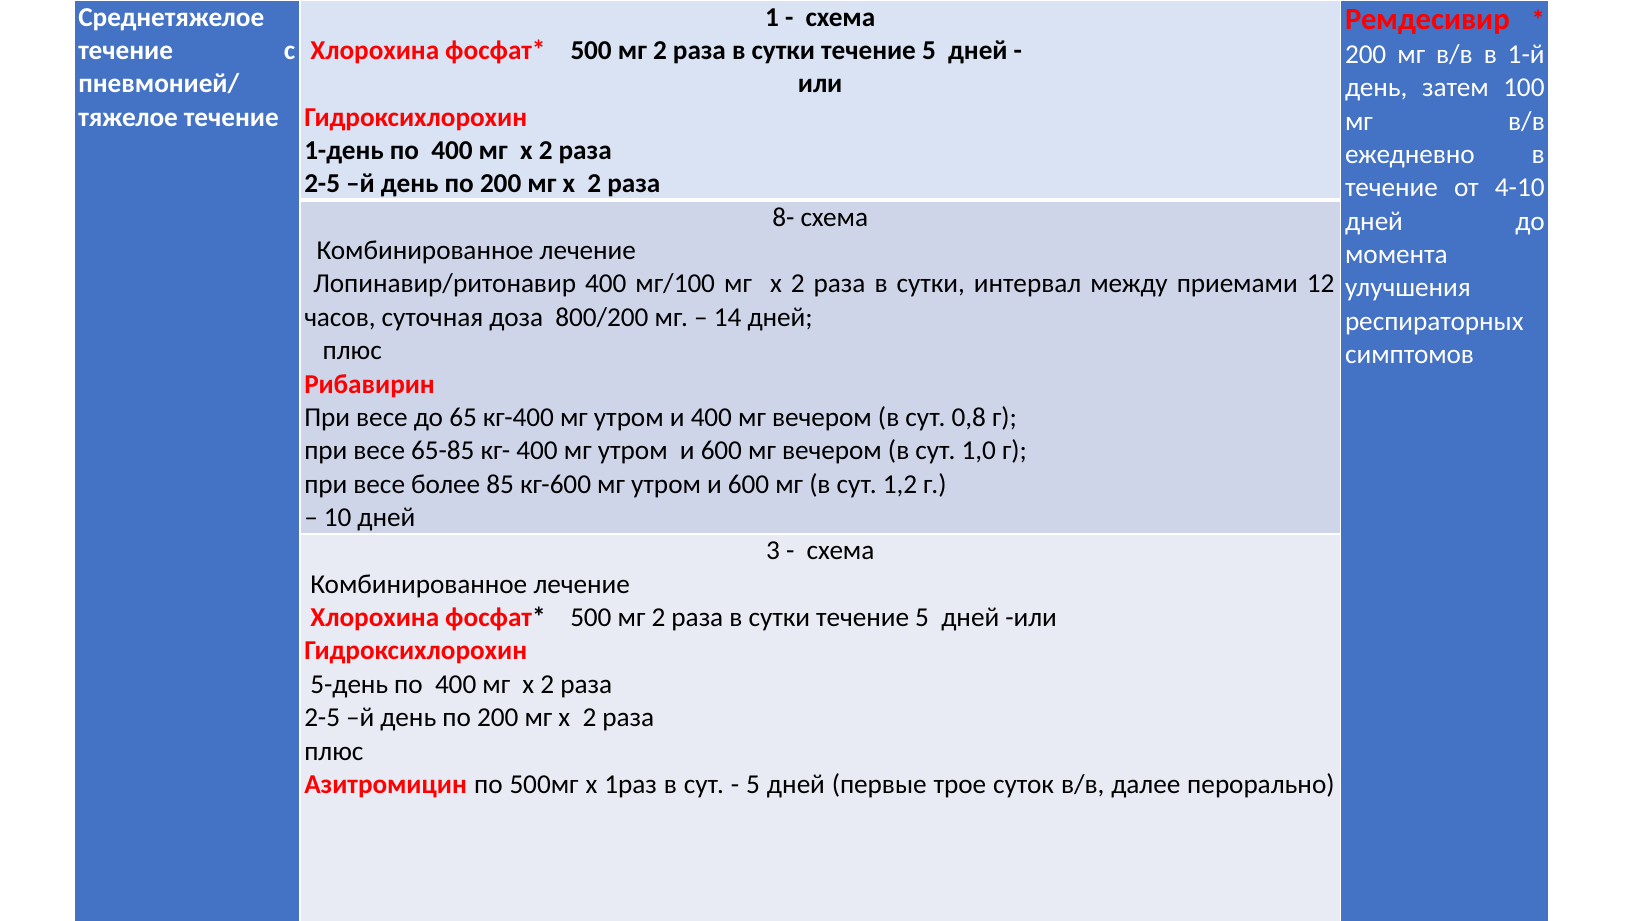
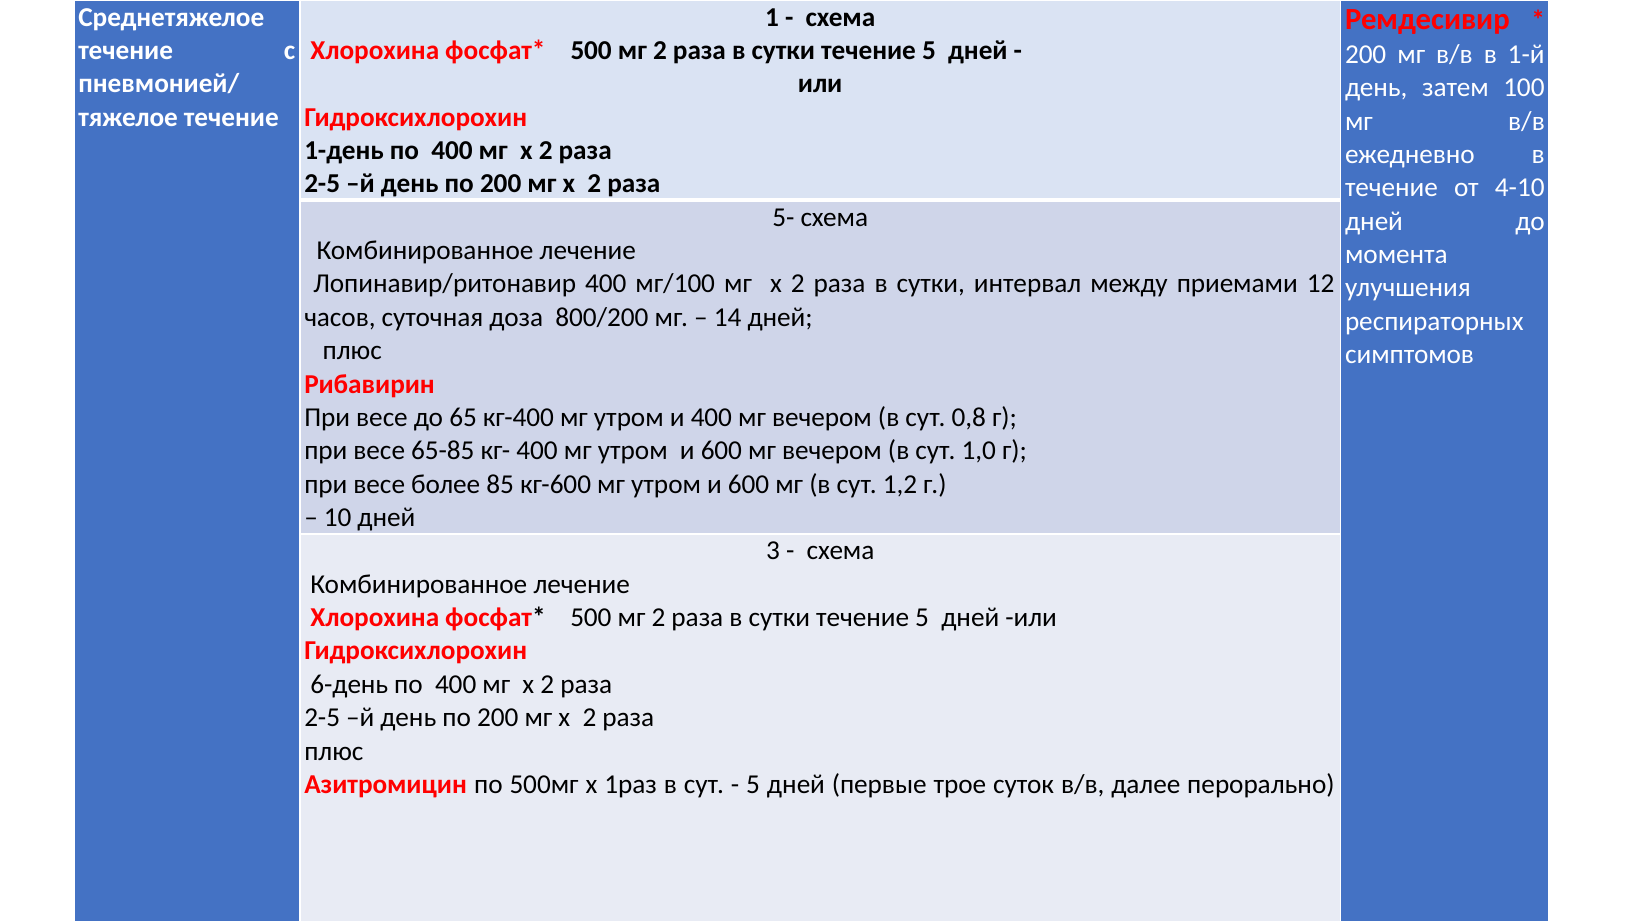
8-: 8- -> 5- (783, 217)
5-день: 5-день -> 6-день (349, 684)
